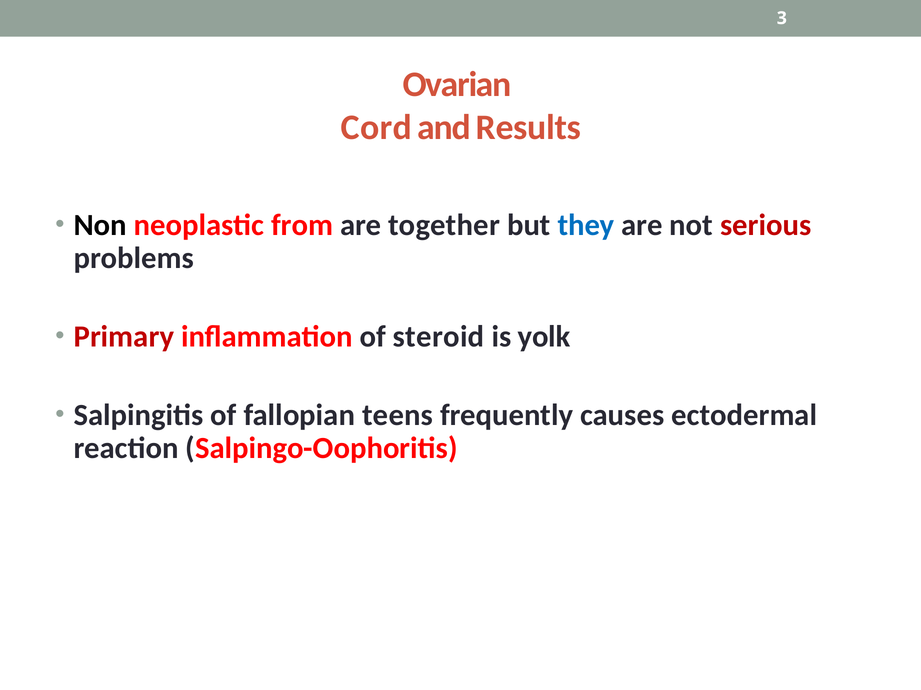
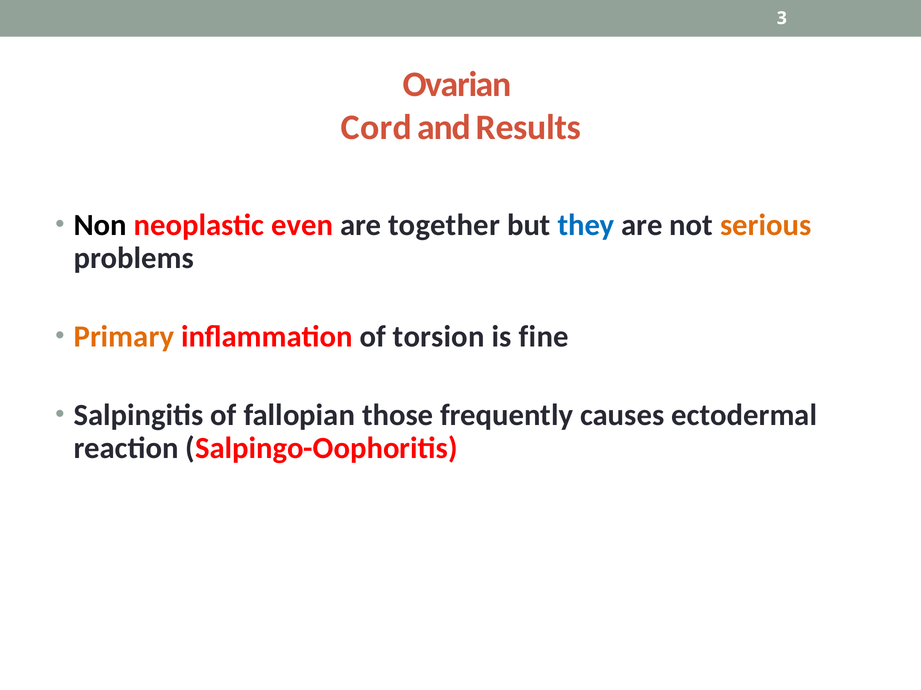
from: from -> even (302, 225)
serious colour: red -> orange (766, 225)
Primary colour: red -> orange (124, 337)
steroid: steroid -> torsion (439, 337)
yolk: yolk -> fine (544, 337)
teens: teens -> those (398, 415)
